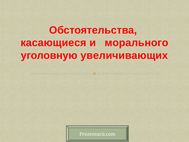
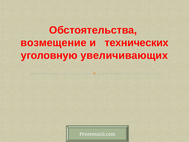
касающиеся: касающиеся -> возмещение (53, 43)
морального: морального -> технических (137, 43)
